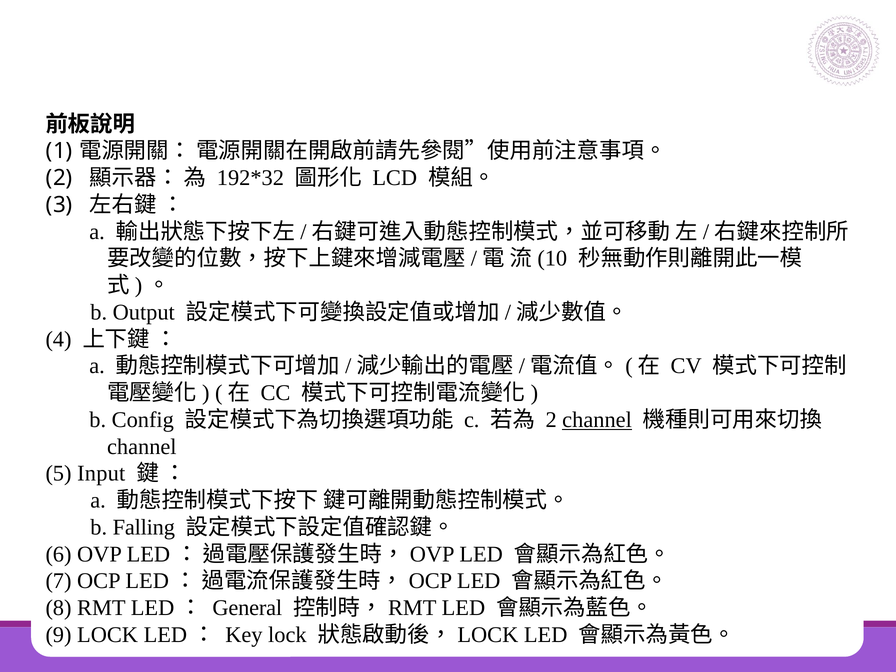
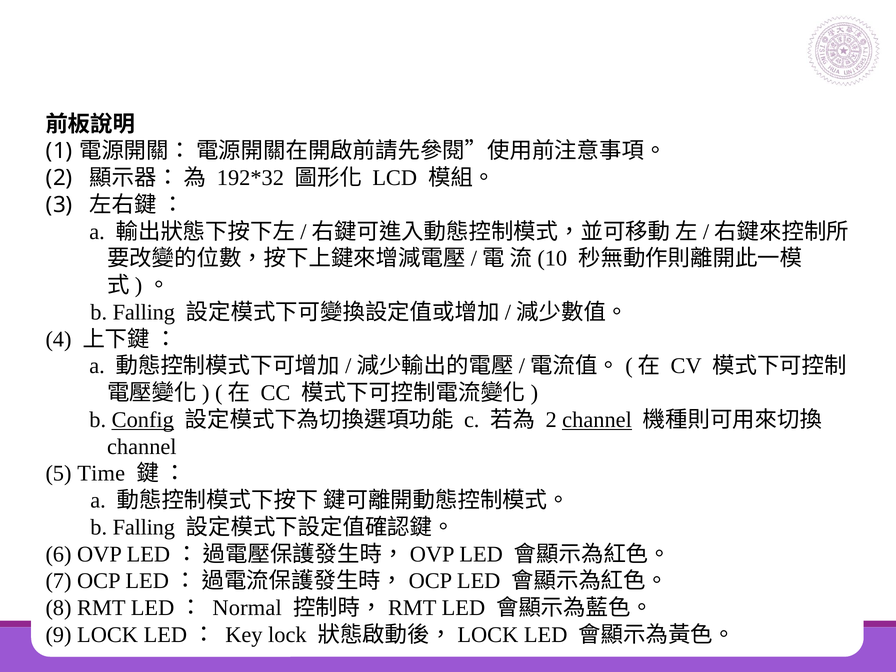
Output: Output -> Falling (144, 312)
Config underline: none -> present (143, 420)
Input: Input -> Time (101, 474)
General: General -> Normal (247, 608)
